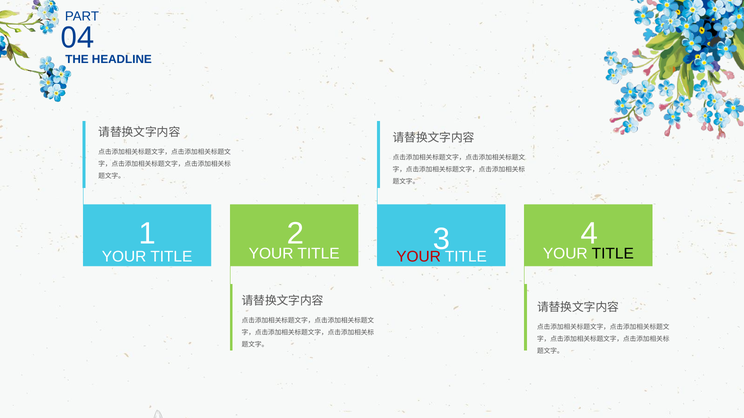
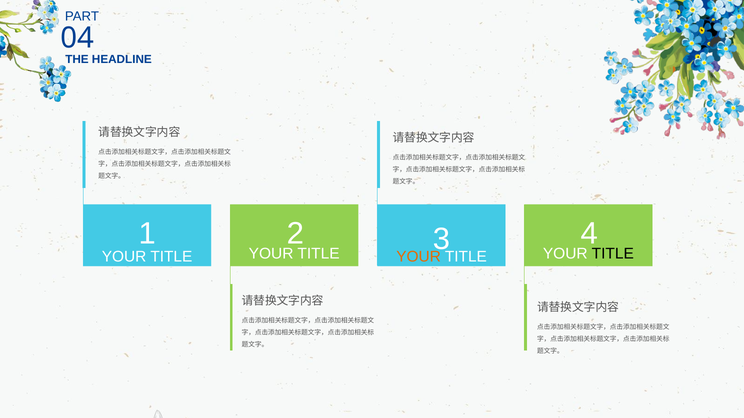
YOUR colour: red -> orange (419, 257)
